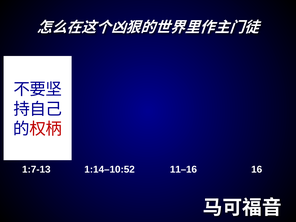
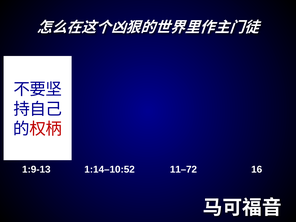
1:7-13: 1:7-13 -> 1:9-13 (36, 169)
11–16: 11–16 -> 11–72 (183, 169)
